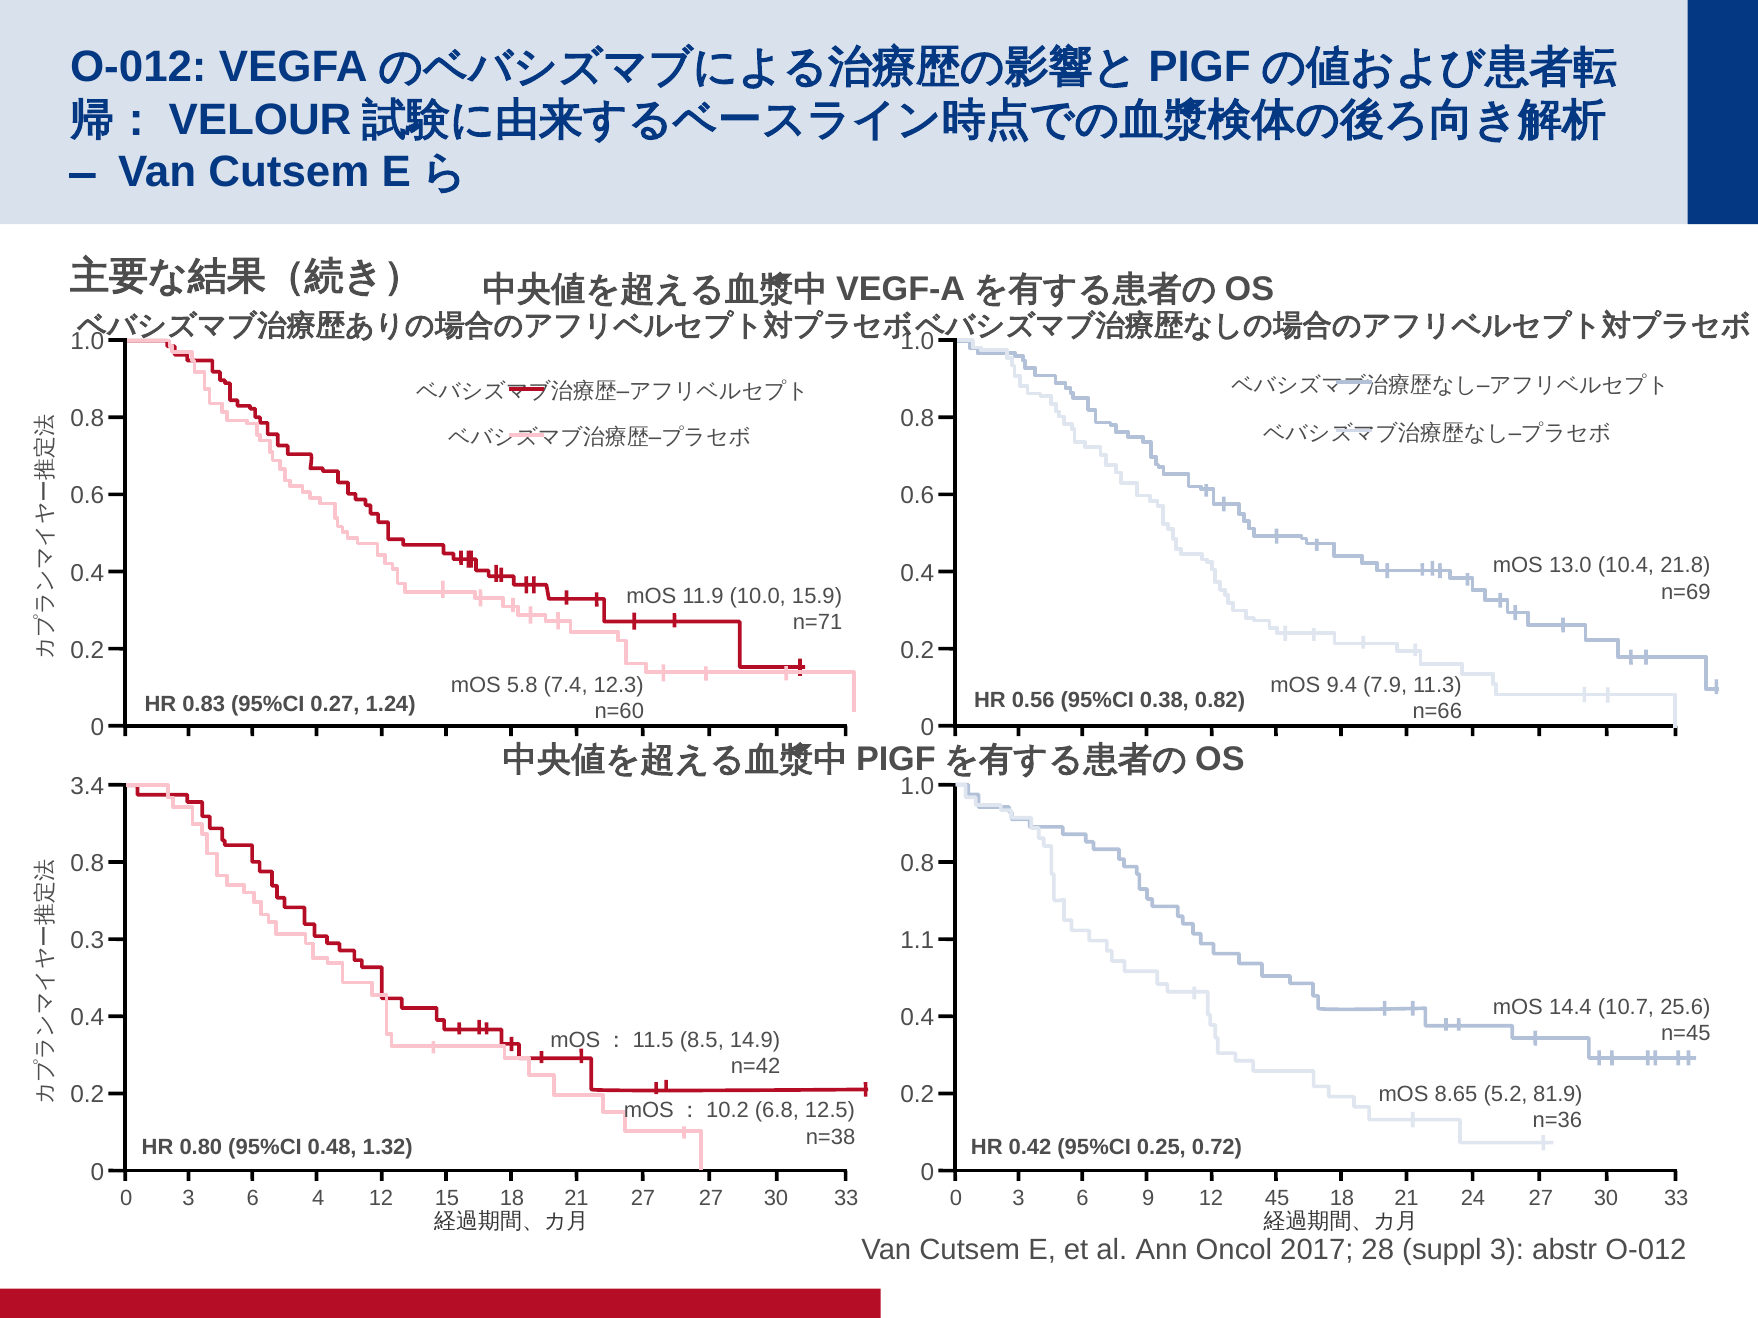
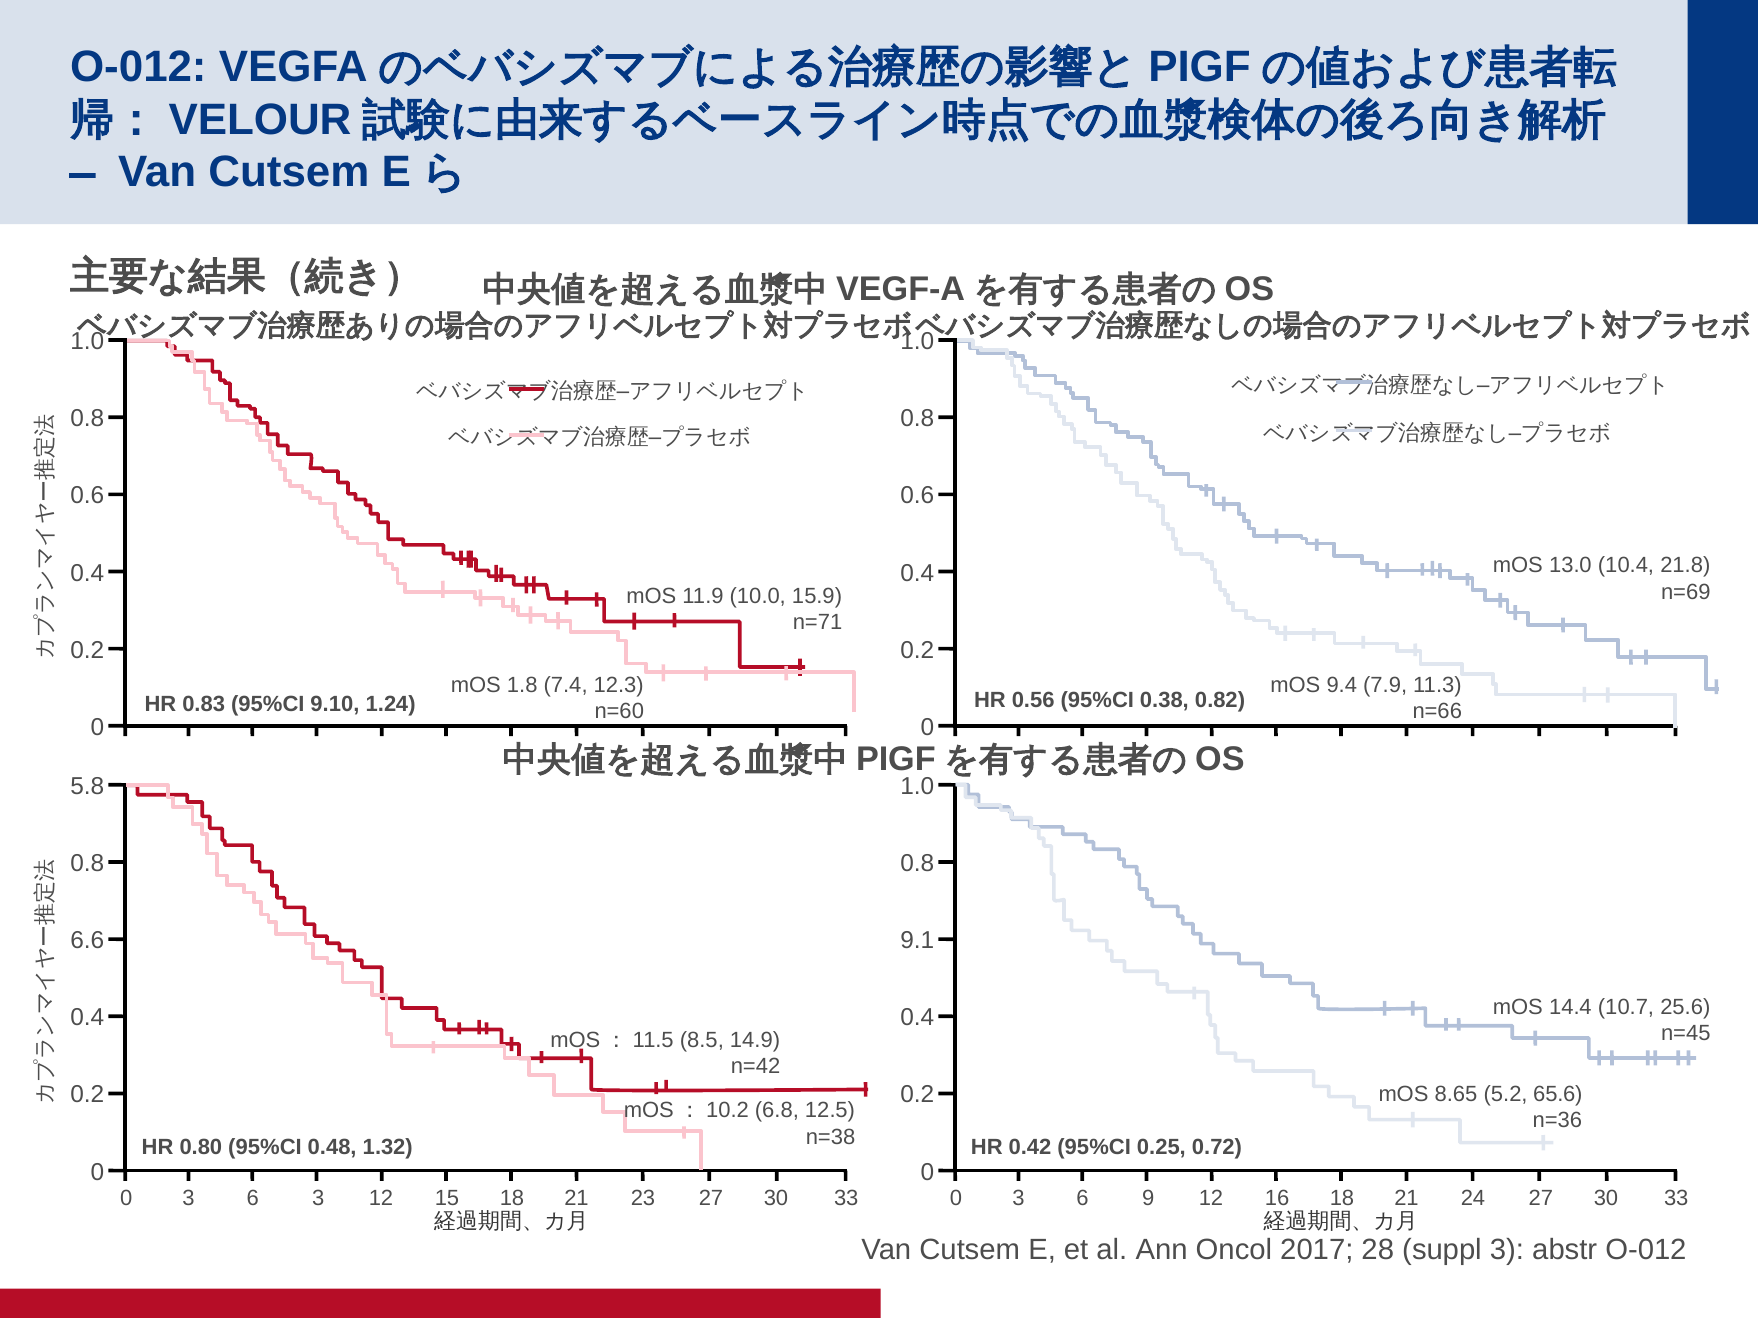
5.8: 5.8 -> 1.8 (522, 685)
0.27: 0.27 -> 9.10 (335, 704)
3.4: 3.4 -> 5.8 (87, 786)
0.3: 0.3 -> 6.6 (87, 941)
1.1: 1.1 -> 9.1 (917, 941)
81.9: 81.9 -> 65.6 (1558, 1094)
6 4: 4 -> 3 (318, 1199)
21 27: 27 -> 23 (643, 1199)
45: 45 -> 16 (1277, 1199)
